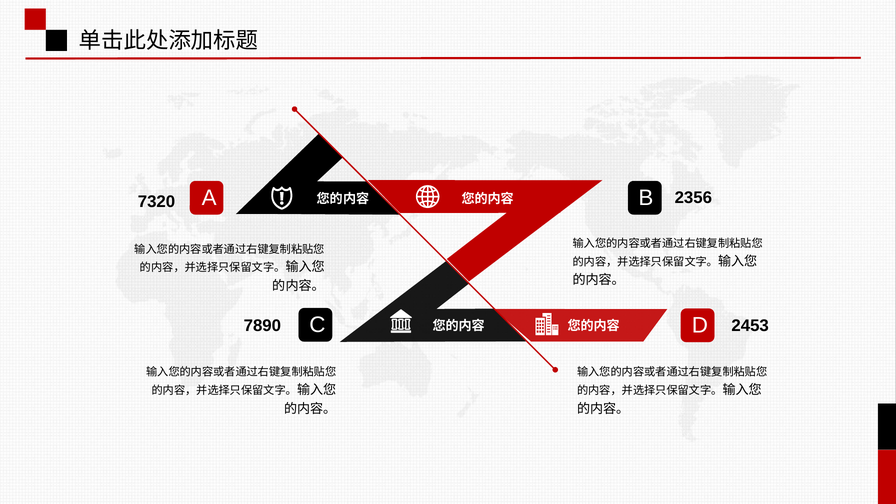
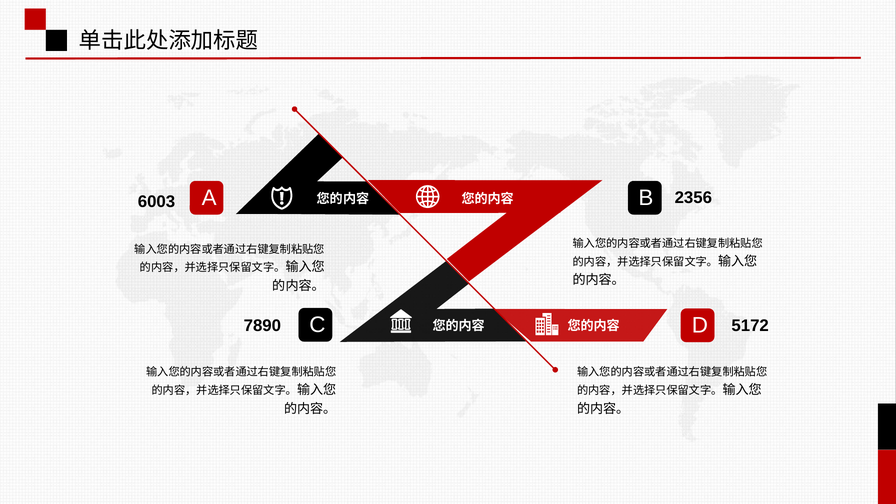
7320: 7320 -> 6003 (157, 202)
2453: 2453 -> 5172 (750, 326)
